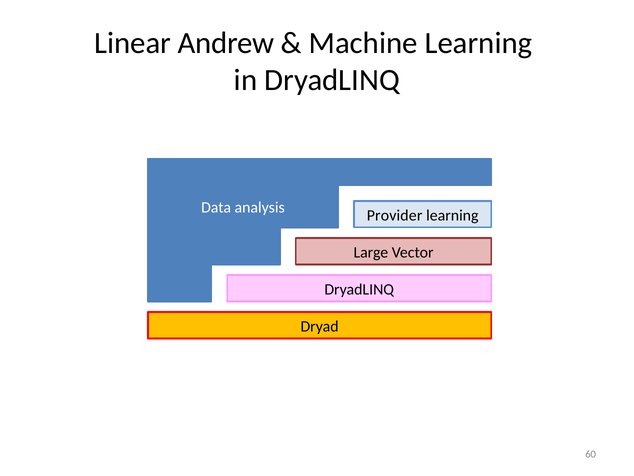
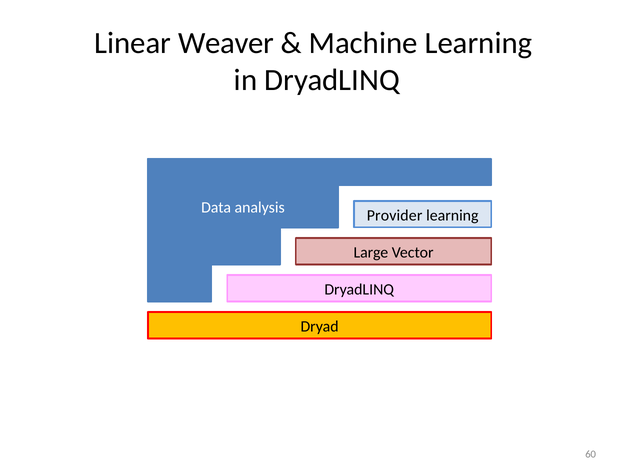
Andrew: Andrew -> Weaver (226, 43)
